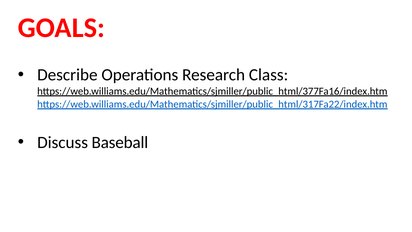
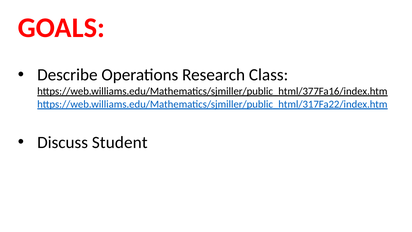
Baseball: Baseball -> Student (120, 142)
